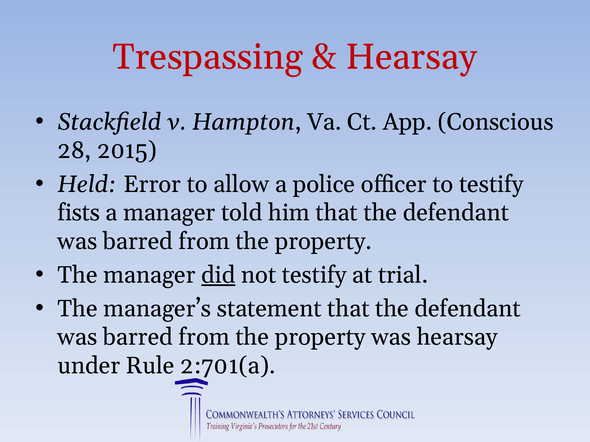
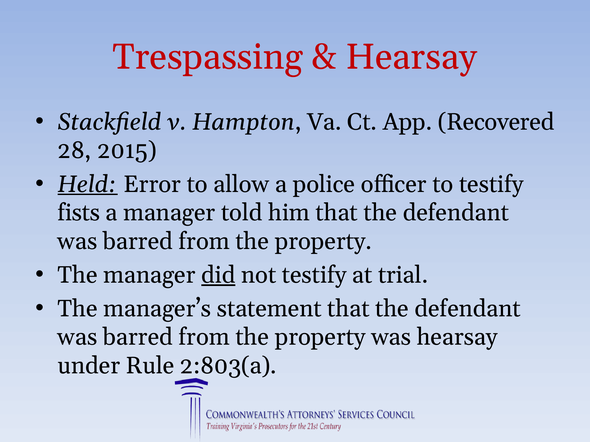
Conscious: Conscious -> Recovered (496, 122)
Held underline: none -> present (88, 184)
2:701(a: 2:701(a -> 2:803(a (228, 366)
